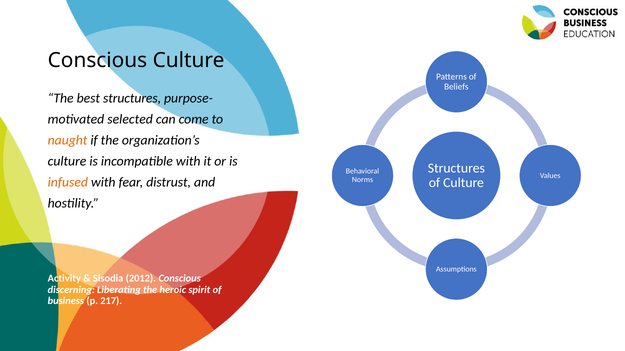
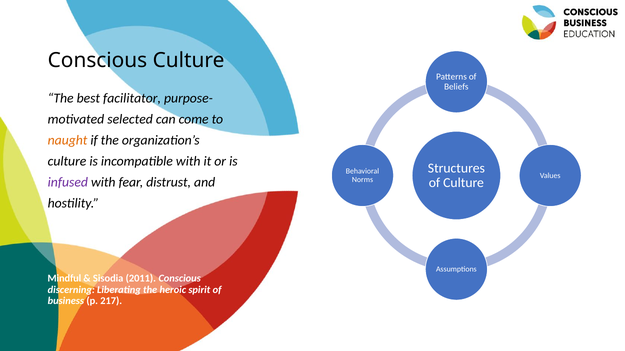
best structures: structures -> facilitator (132, 98)
infused colour: orange -> purple (68, 182)
Activity: Activity -> Mindful (64, 279)
2012: 2012 -> 2011 (141, 279)
